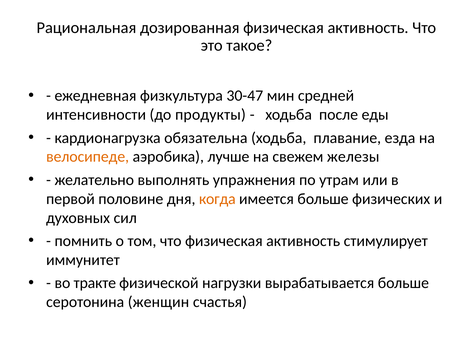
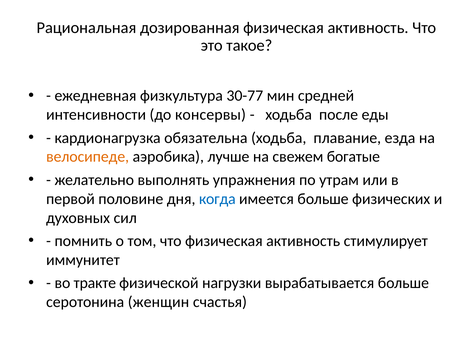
30-47: 30-47 -> 30-77 (245, 96)
продукты: продукты -> консервы (210, 115)
железы: железы -> богатые (353, 157)
когда colour: orange -> blue (217, 199)
